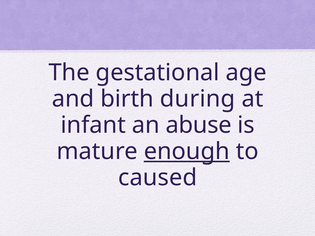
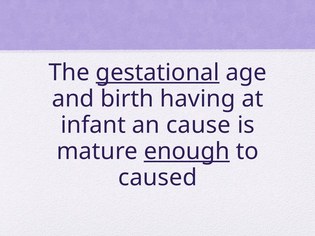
gestational underline: none -> present (158, 73)
during: during -> having (198, 99)
abuse: abuse -> cause (198, 125)
